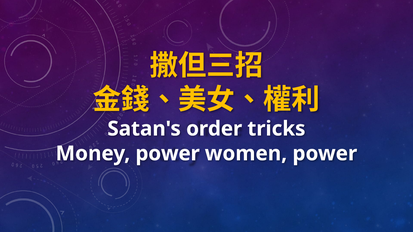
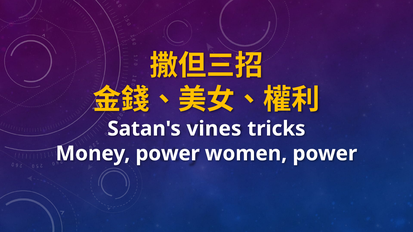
order: order -> vines (214, 129)
